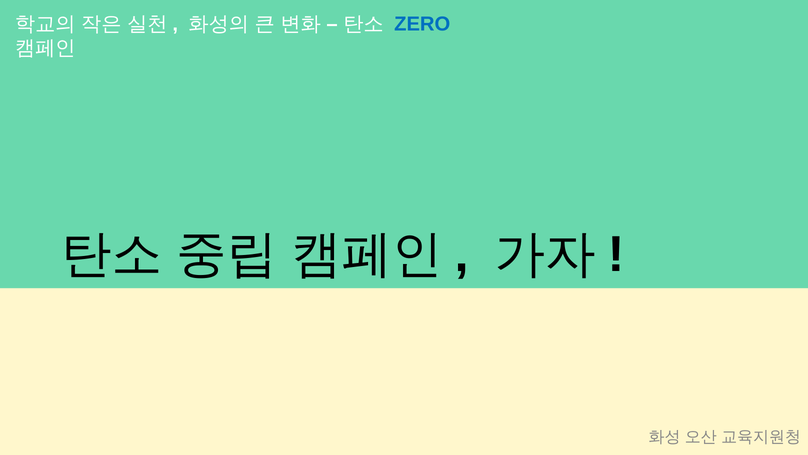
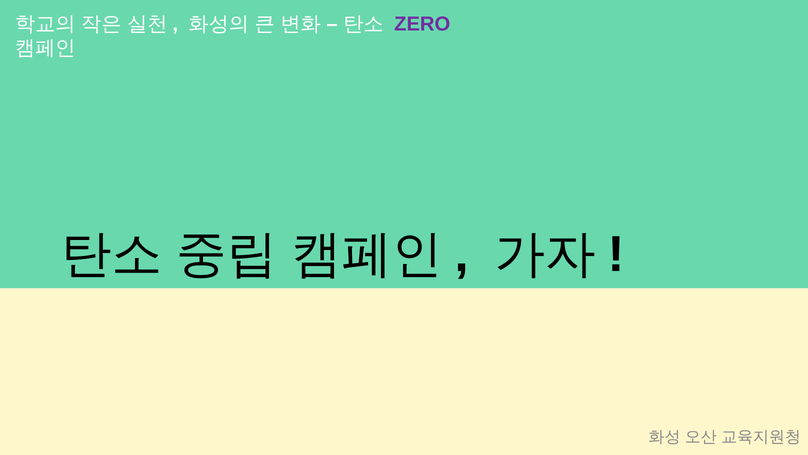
ZERO colour: blue -> purple (422, 24)
